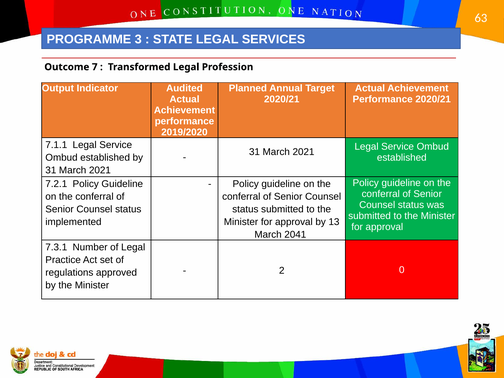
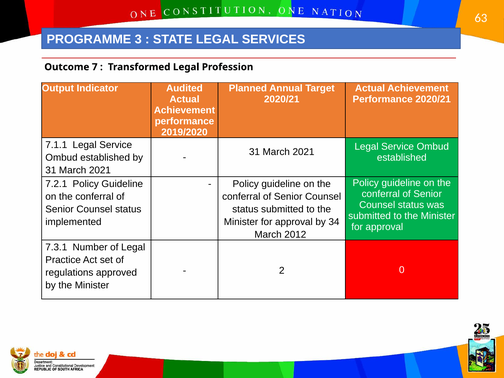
13: 13 -> 34 (334, 222)
2041: 2041 -> 2012 (295, 235)
